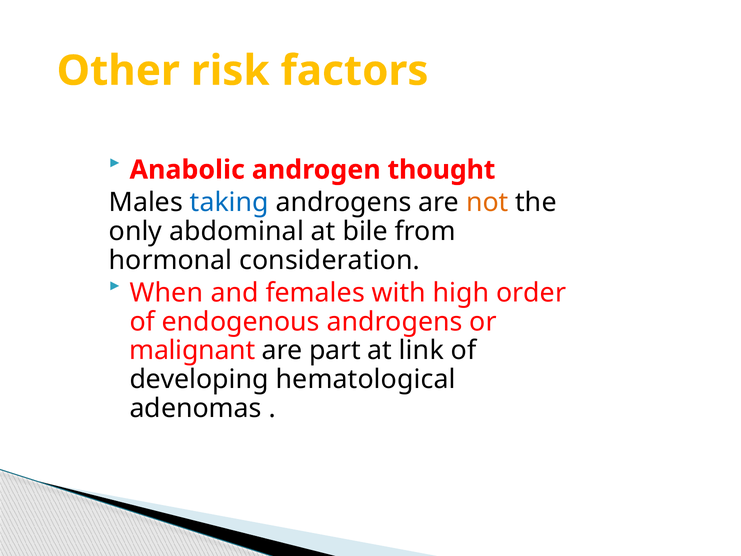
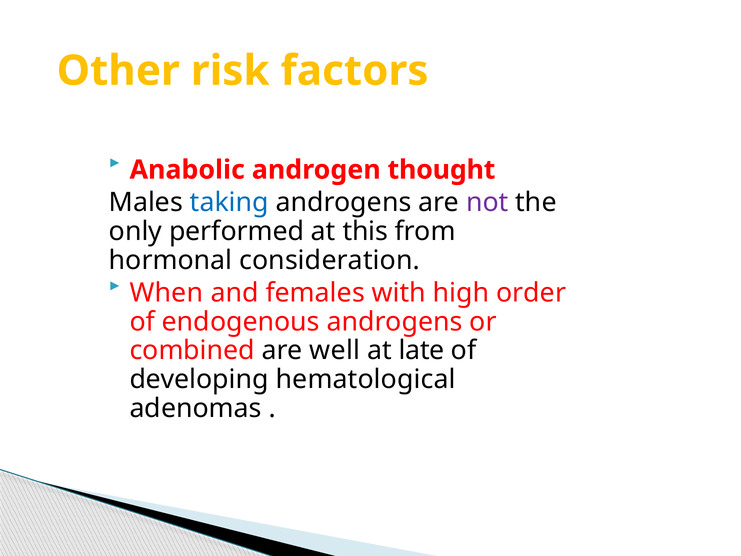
not colour: orange -> purple (487, 202)
abdominal: abdominal -> performed (237, 231)
bile: bile -> this (365, 231)
malignant: malignant -> combined (192, 350)
part: part -> well (335, 350)
link: link -> late (422, 350)
